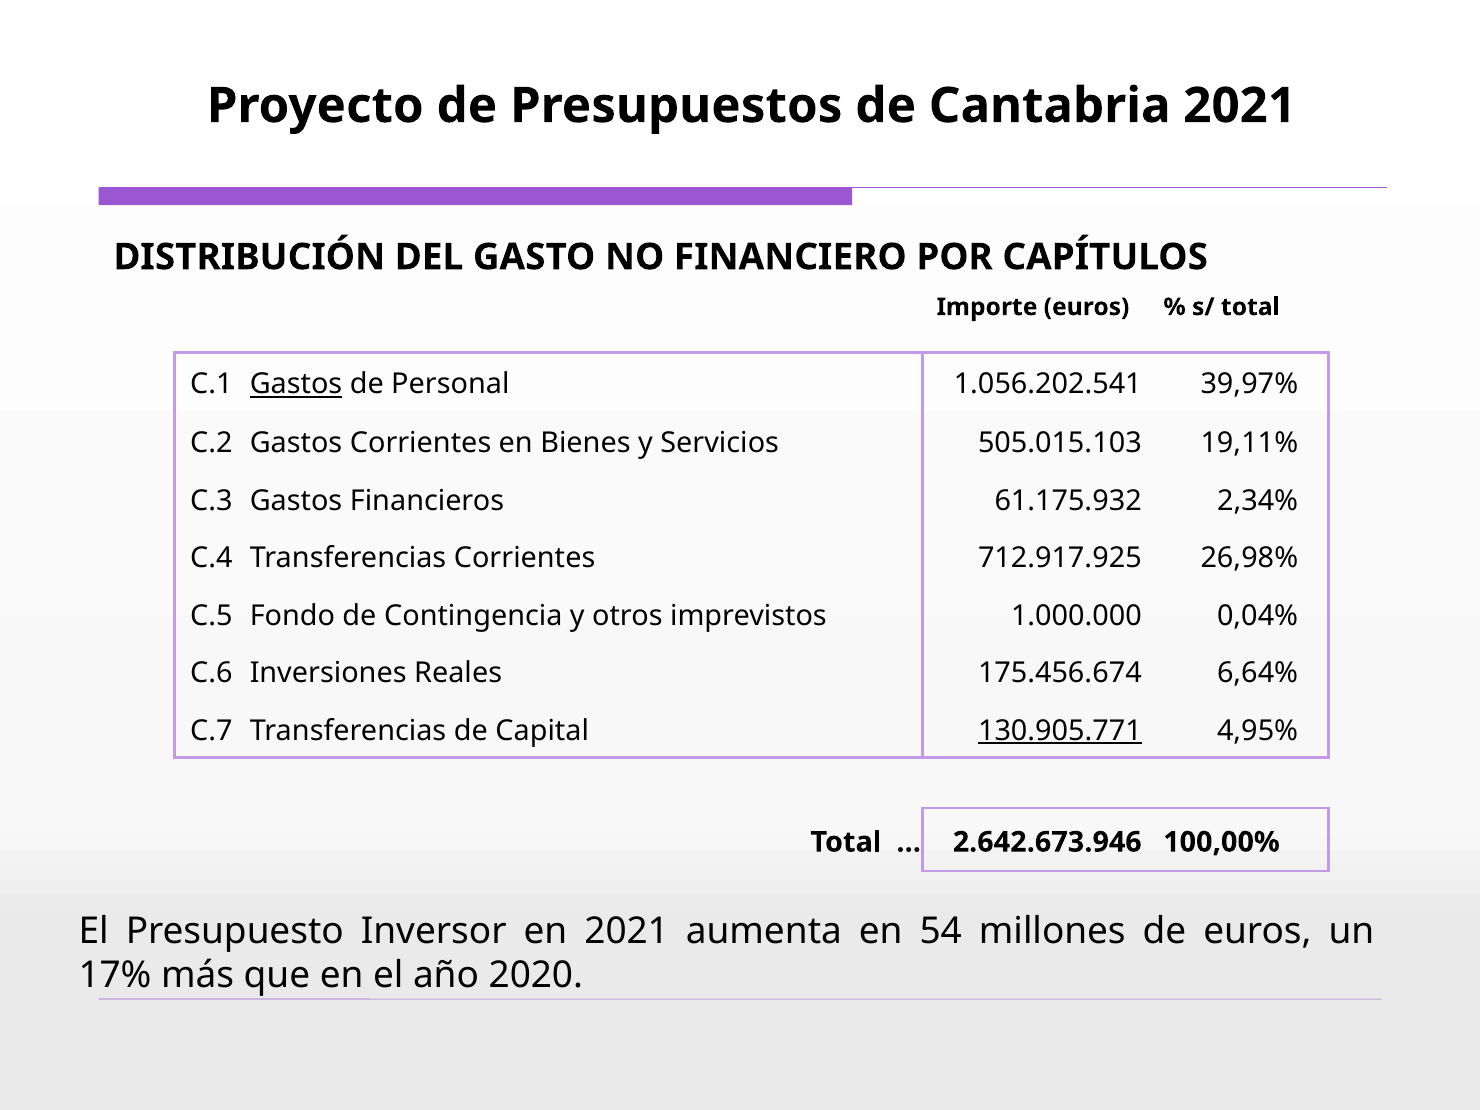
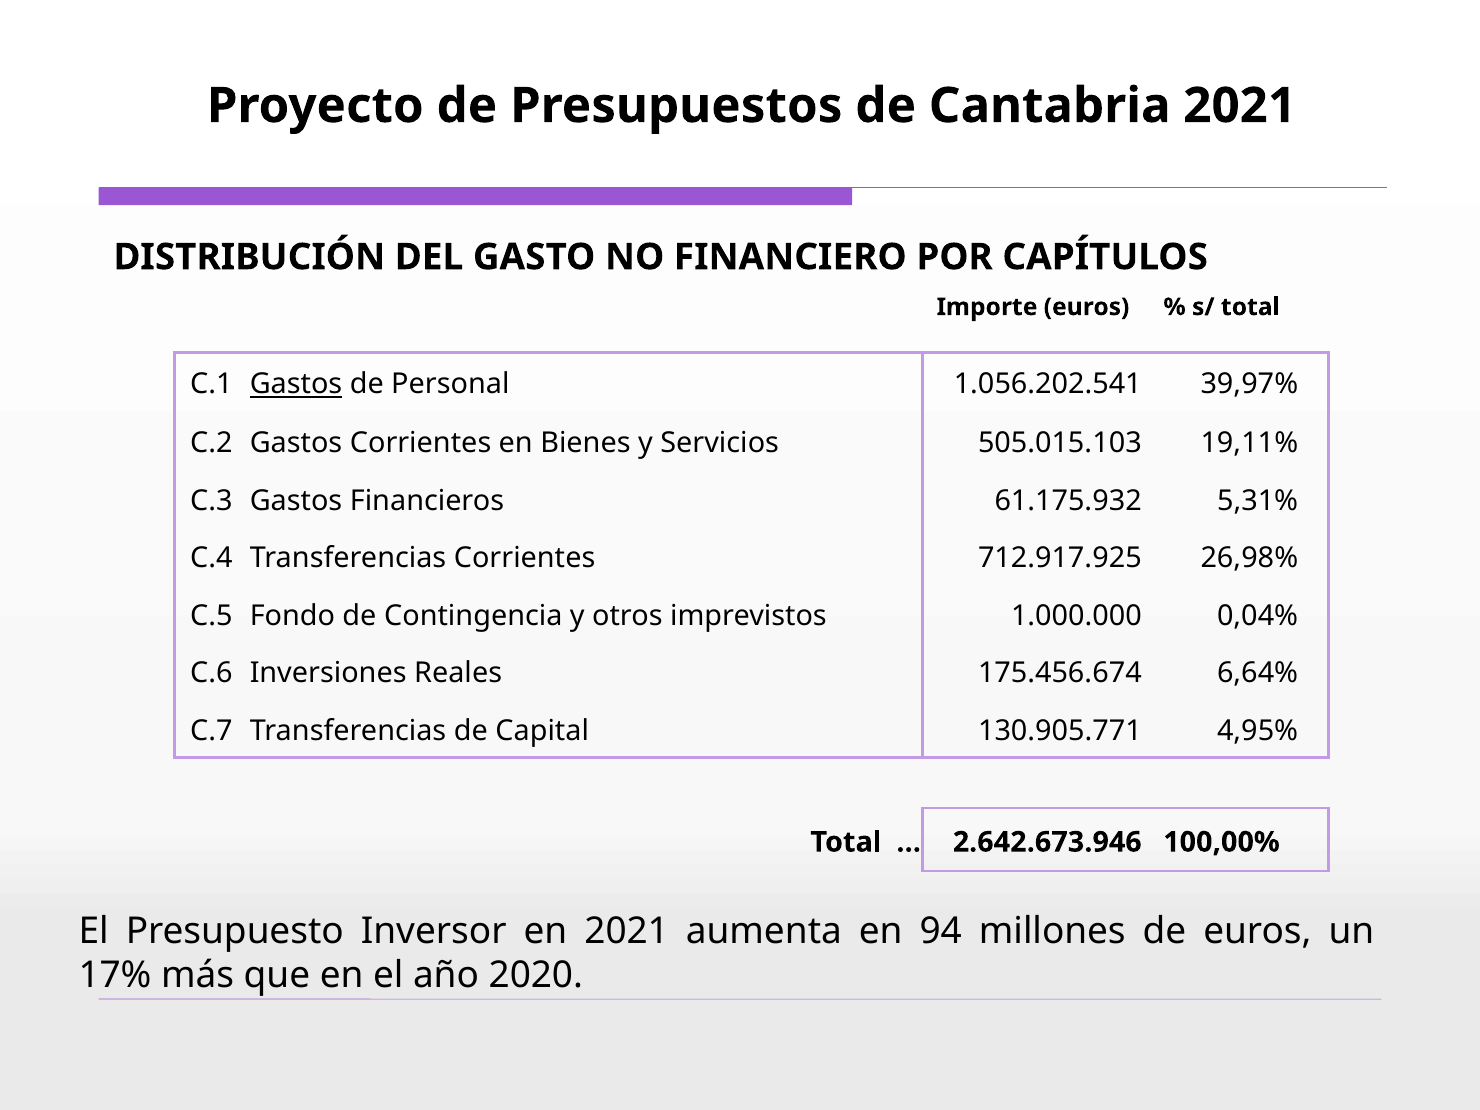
2,34%: 2,34% -> 5,31% (1258, 501)
130.905.771 underline: present -> none (1060, 731)
54: 54 -> 94 (941, 931)
